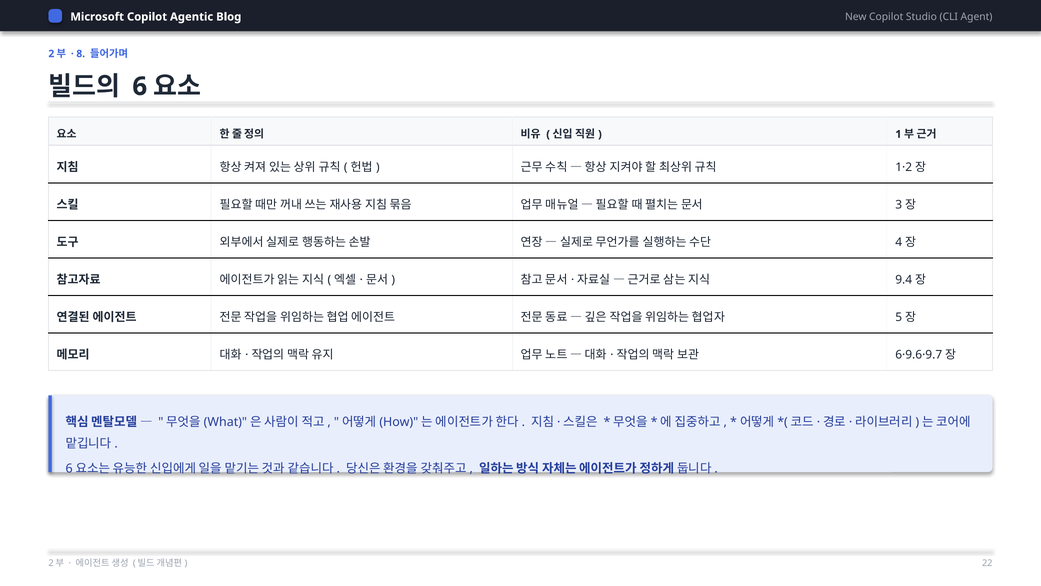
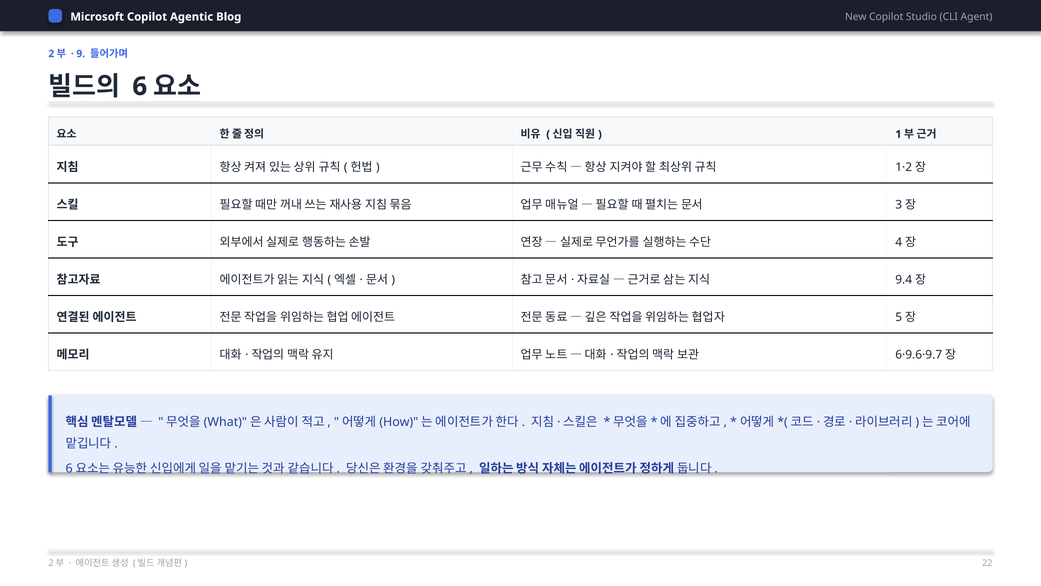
8: 8 -> 9 (81, 54)
